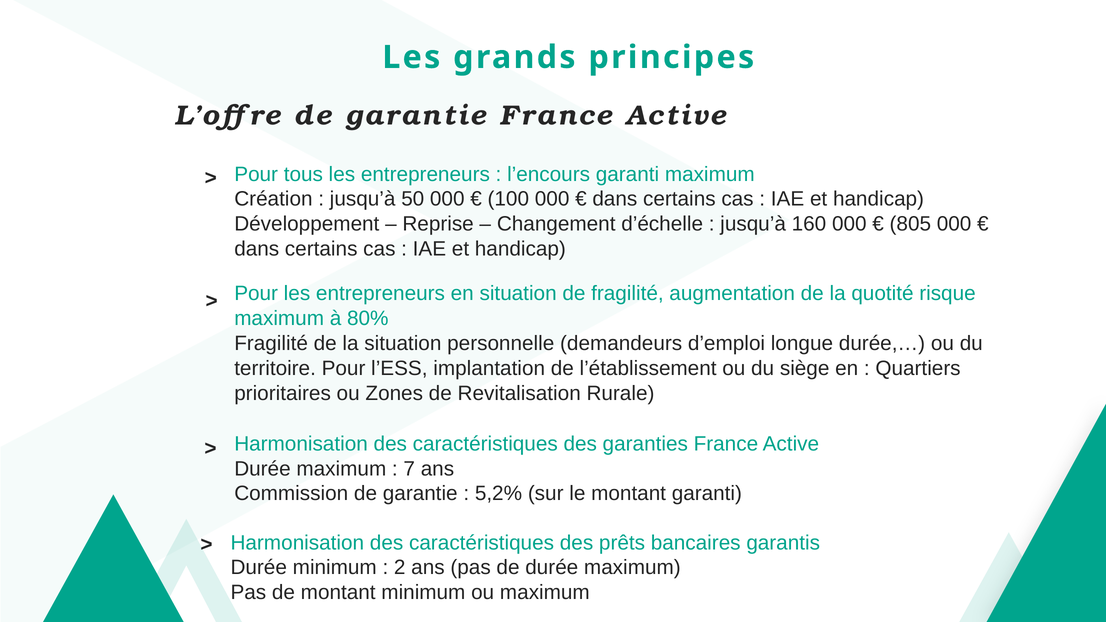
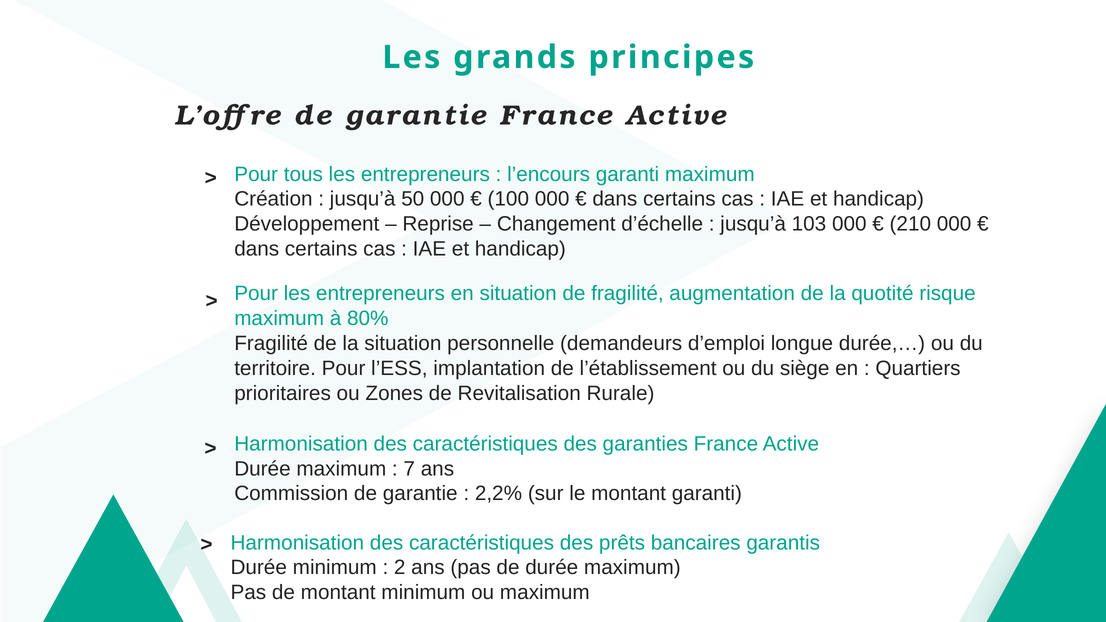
160: 160 -> 103 (809, 224)
805: 805 -> 210 (910, 224)
5,2%: 5,2% -> 2,2% (498, 494)
